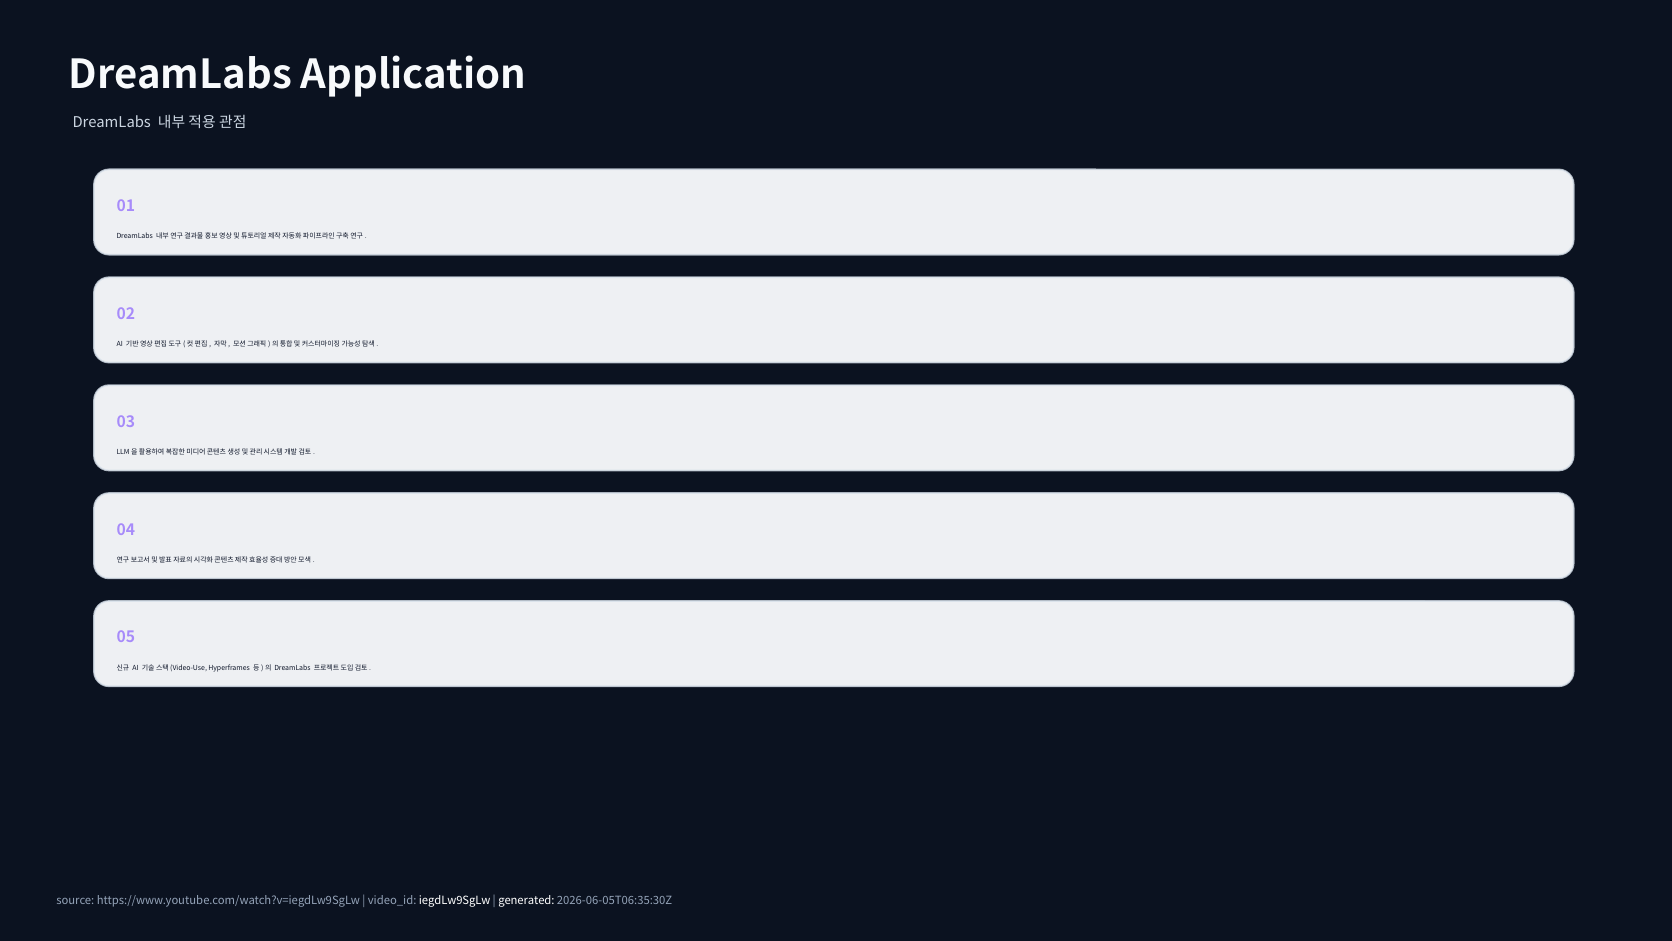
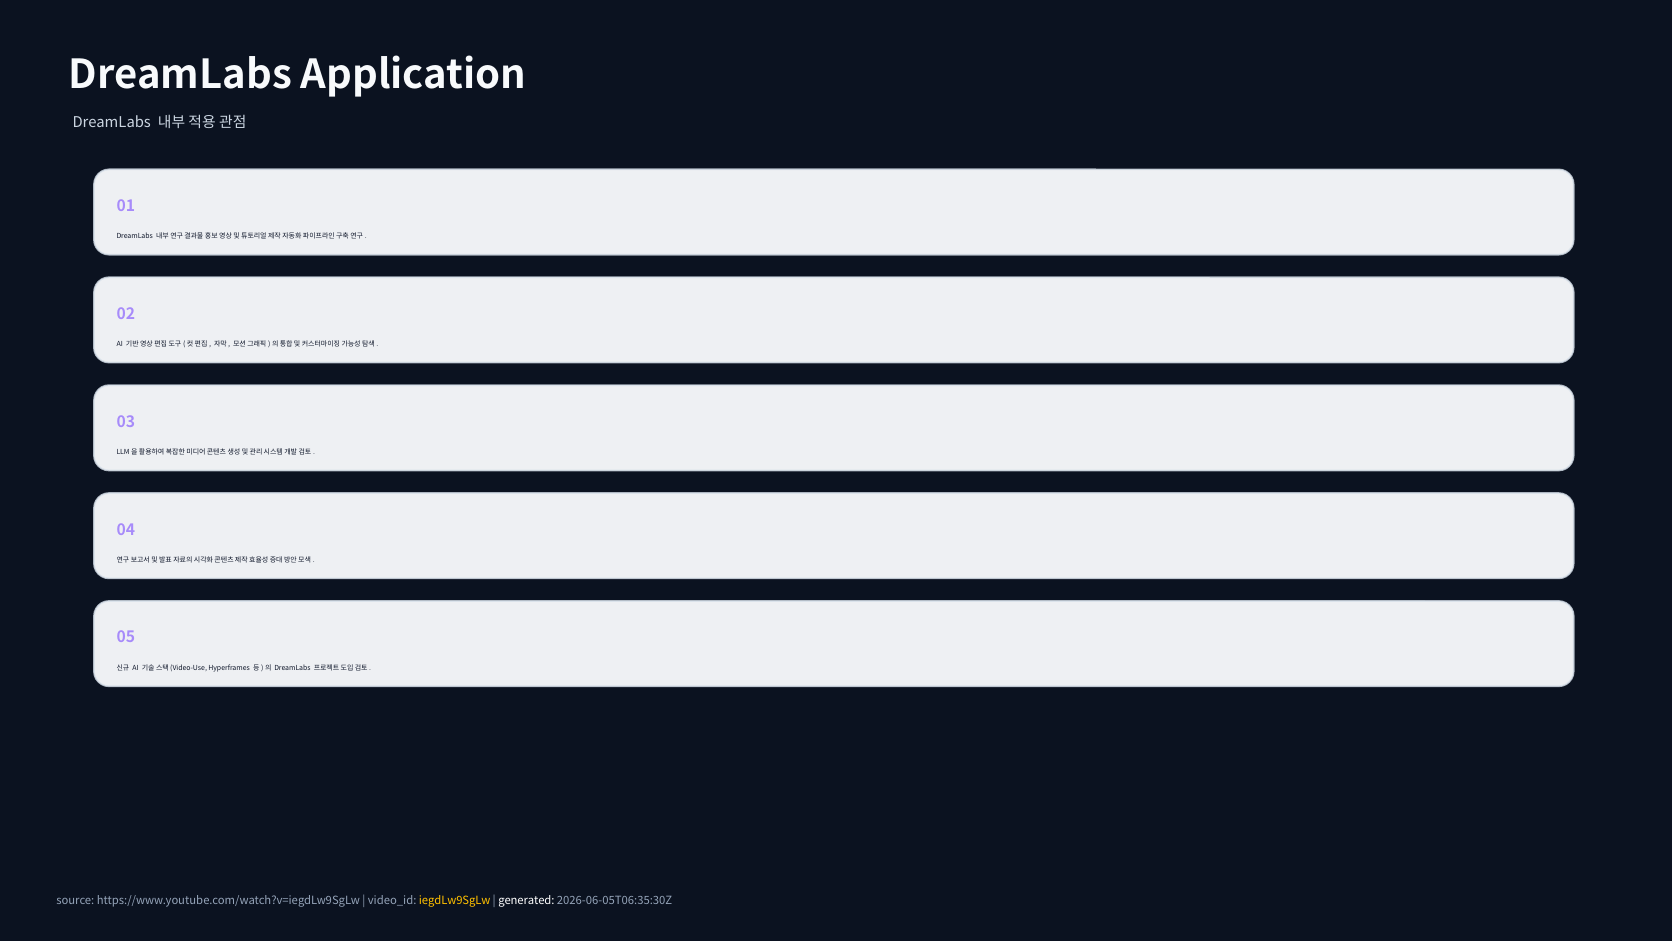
iegdLw9SgLw colour: white -> yellow (455, 901)
